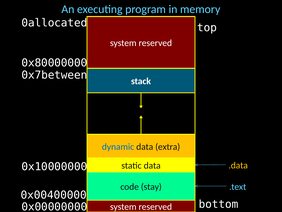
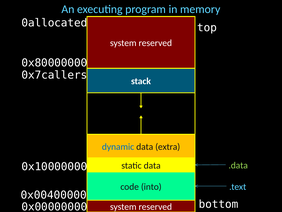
0x7between: 0x7between -> 0x7callers (54, 75)
.data colour: yellow -> light green (238, 165)
stay: stay -> into (151, 186)
